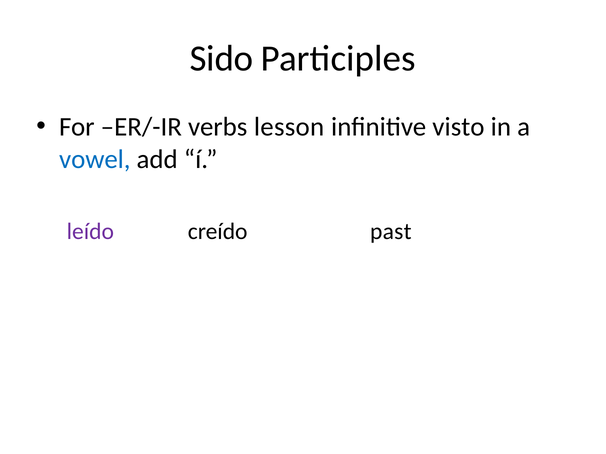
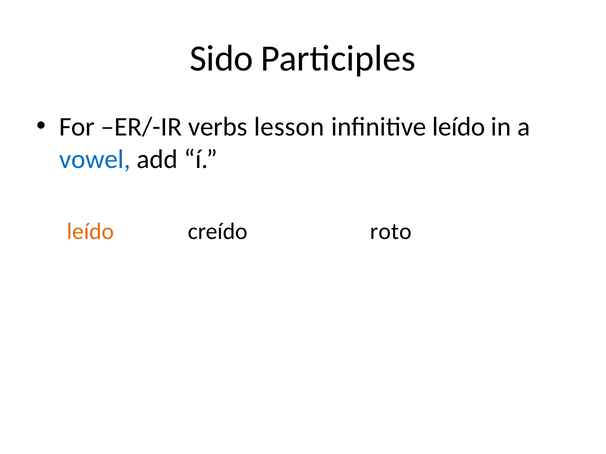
infinitive visto: visto -> leído (459, 127)
leído colour: purple -> orange (90, 232)
past: past -> roto (391, 232)
